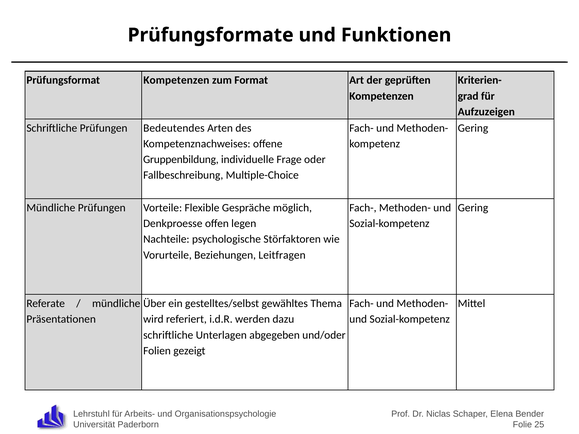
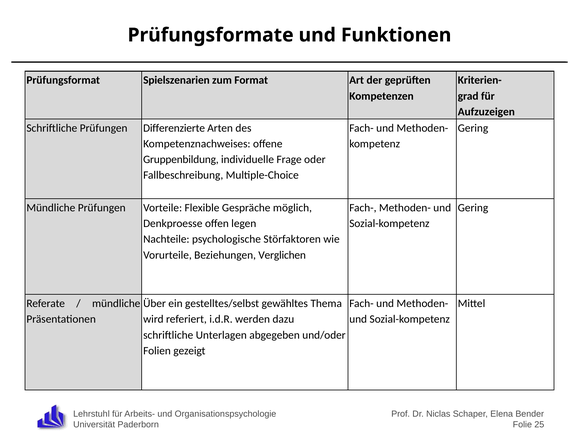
Prüfungsformat Kompetenzen: Kompetenzen -> Spielszenarien (176, 80)
Bedeutendes: Bedeutendes -> Differenzierte (174, 128)
Leitfragen: Leitfragen -> Verglichen (282, 255)
